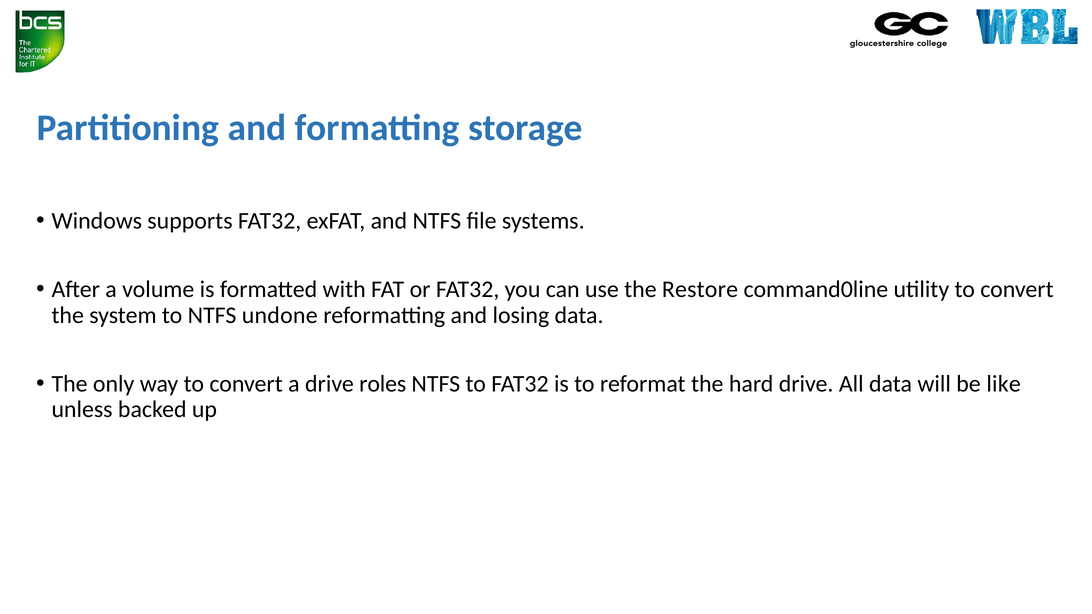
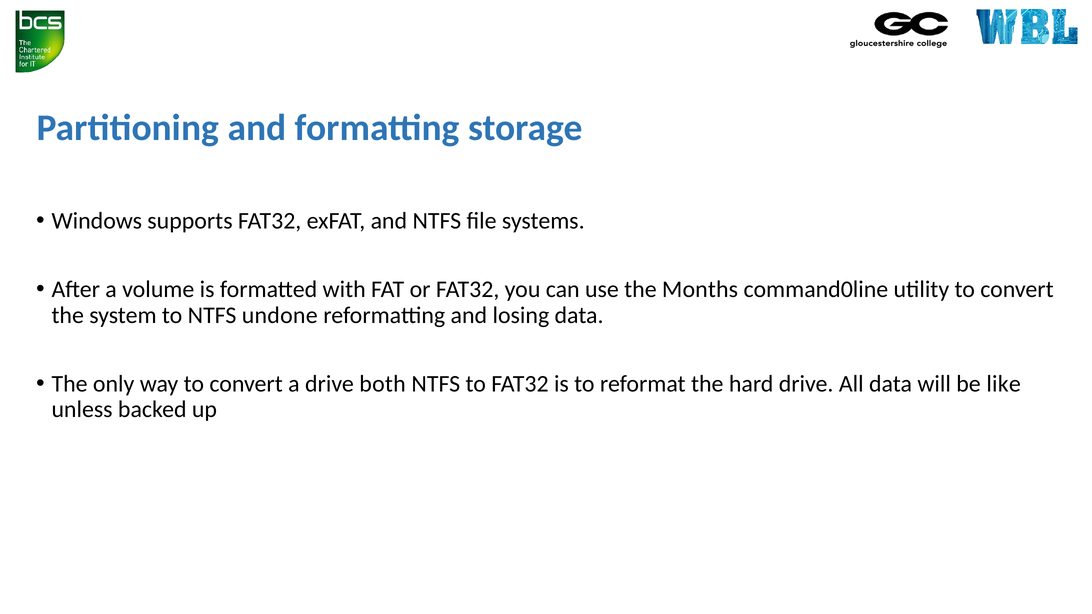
Restore: Restore -> Months (700, 289)
roles: roles -> both (383, 384)
